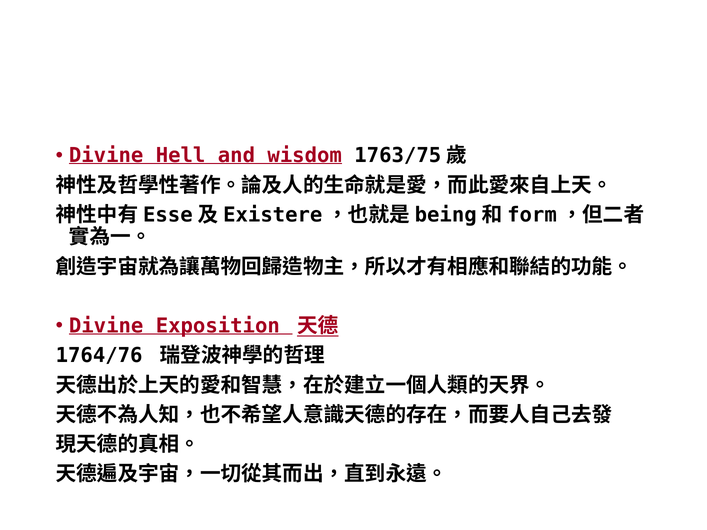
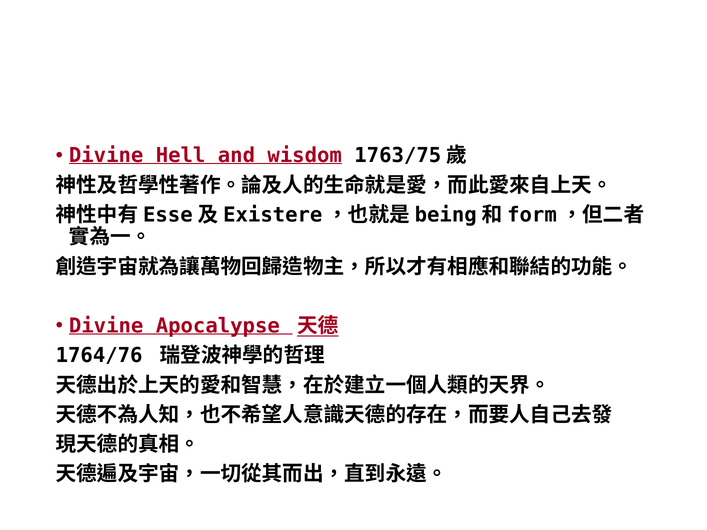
Exposition: Exposition -> Apocalypse (218, 326)
